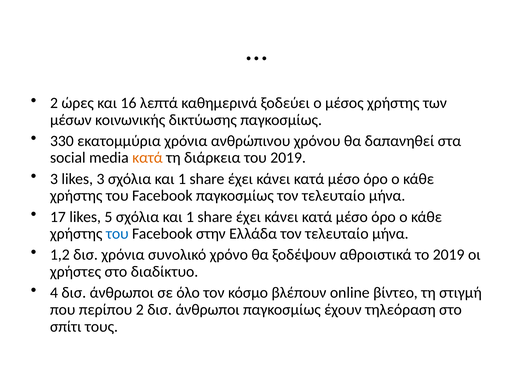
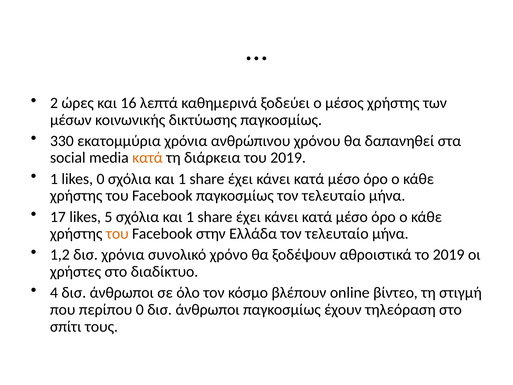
3: 3 -> 1 (54, 179)
likes 3: 3 -> 0 (101, 179)
του colour: blue -> orange (117, 234)
περίπου 2: 2 -> 0 (140, 310)
